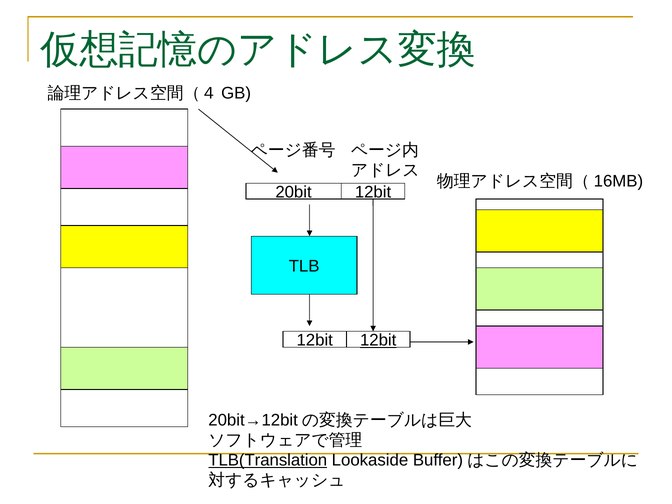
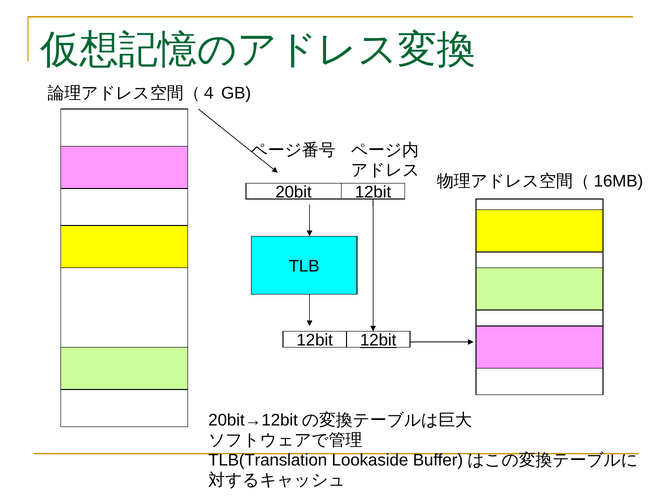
TLB(Translation underline: present -> none (268, 460)
